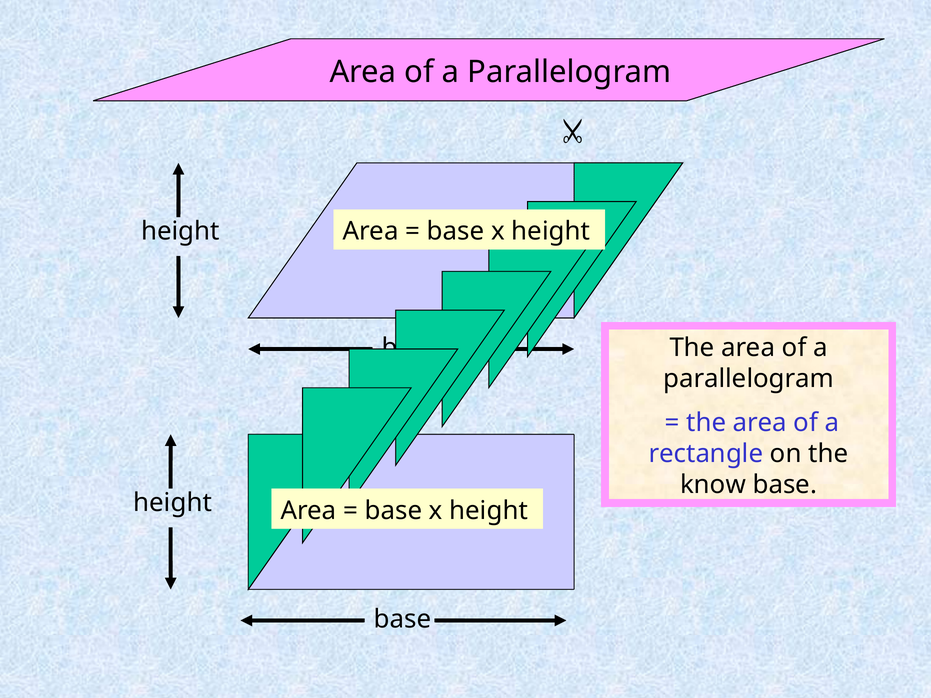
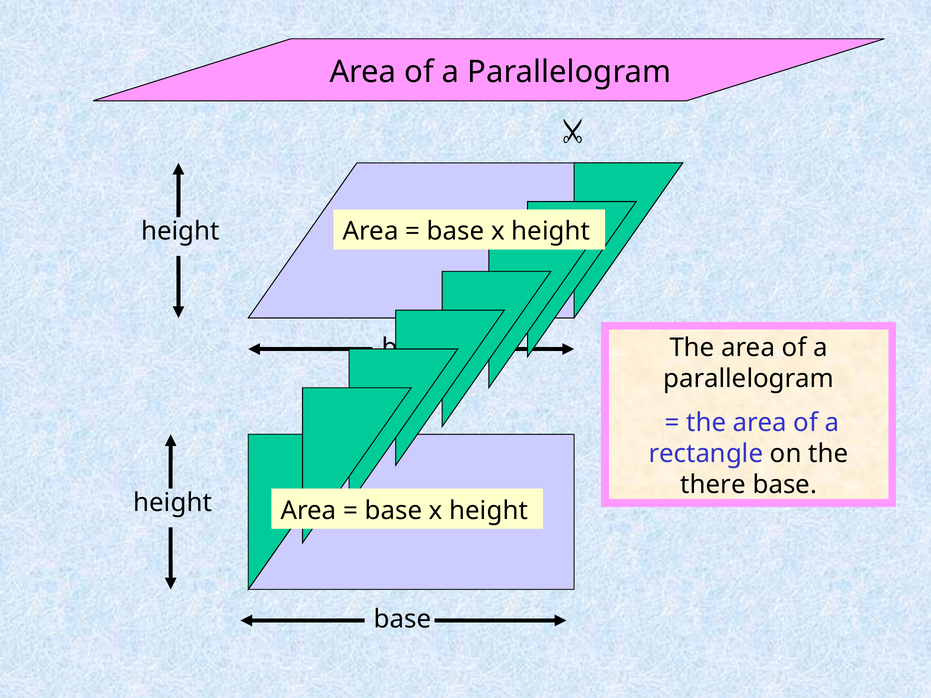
know: know -> there (713, 485)
